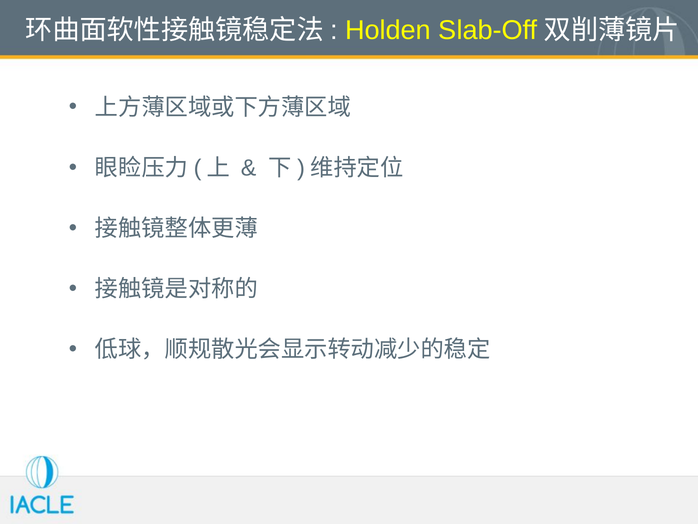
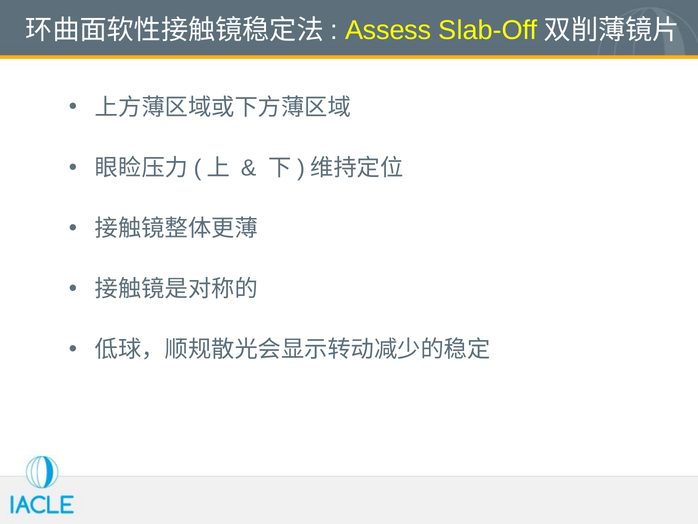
Holden: Holden -> Assess (388, 30)
